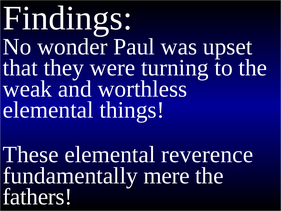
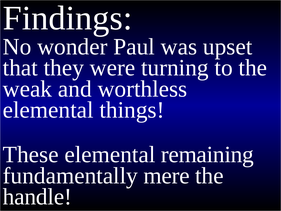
reverence: reverence -> remaining (207, 154)
fathers: fathers -> handle (37, 197)
